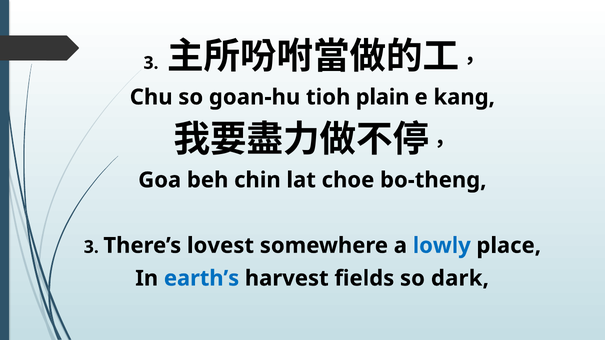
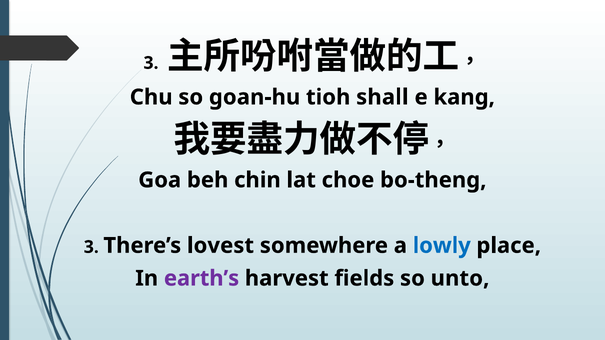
plain: plain -> shall (382, 97)
earth’s colour: blue -> purple (202, 279)
dark: dark -> unto (460, 279)
